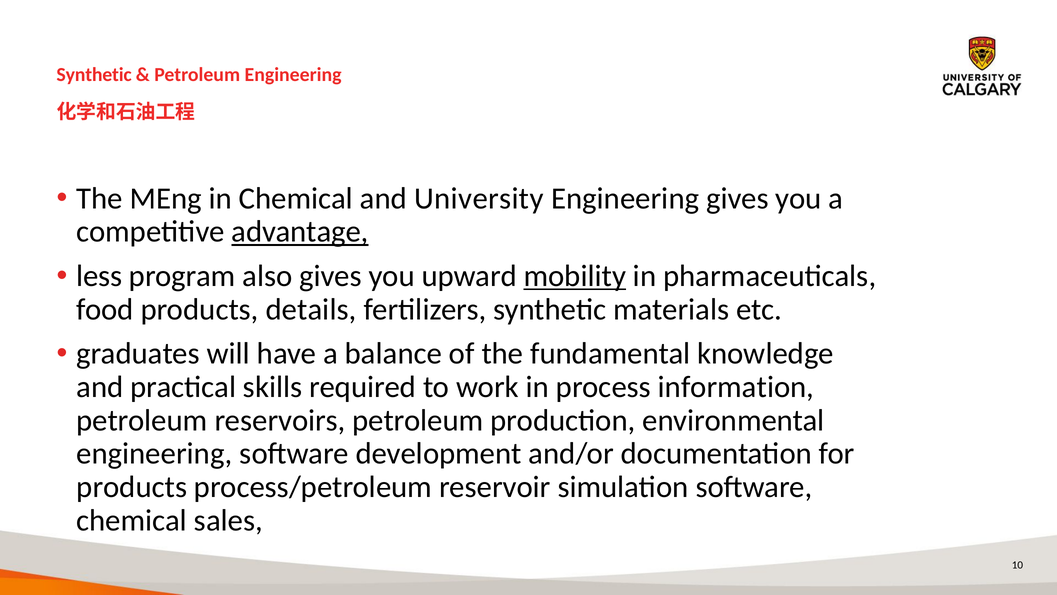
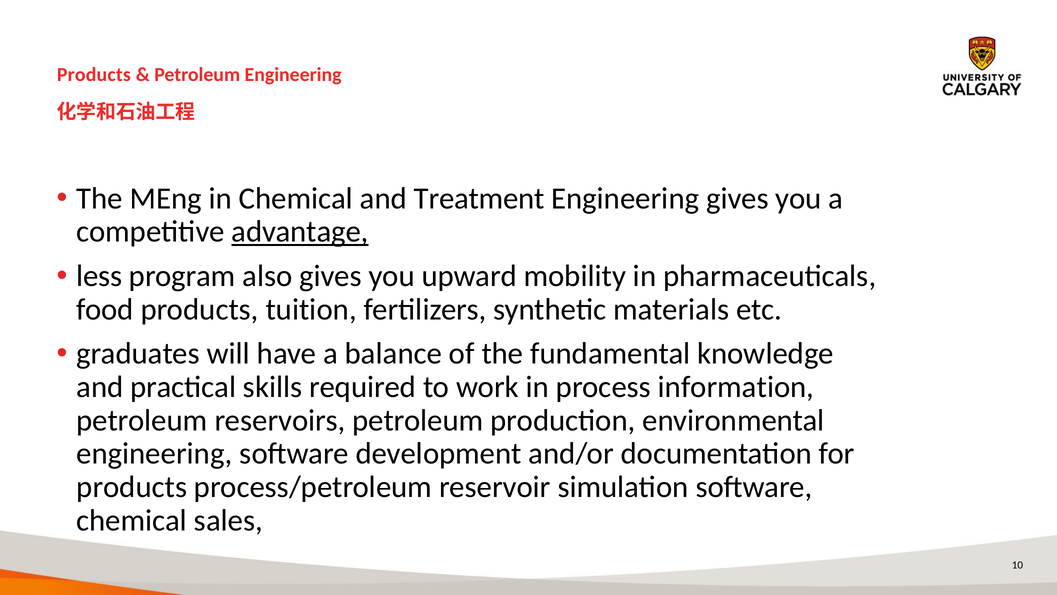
Synthetic: Synthetic -> Products (94, 75)
University: University -> Treatment (479, 198)
mobility underline: present -> none (575, 276)
details: details -> tuition (311, 309)
